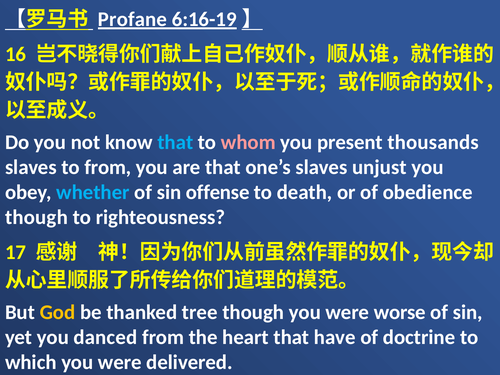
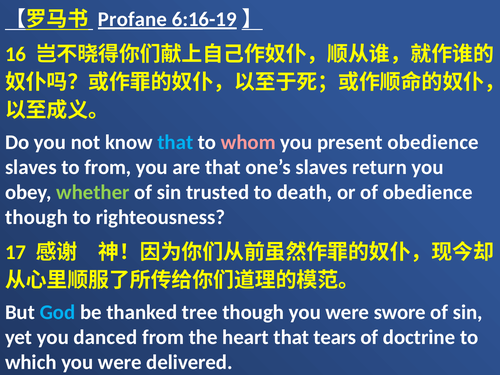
present thousands: thousands -> obedience (433, 142)
unjust: unjust -> return (379, 167)
whether colour: light blue -> light green (93, 192)
offense: offense -> trusted (218, 192)
God colour: yellow -> light blue (58, 312)
worse: worse -> swore (400, 312)
have: have -> tears (335, 337)
